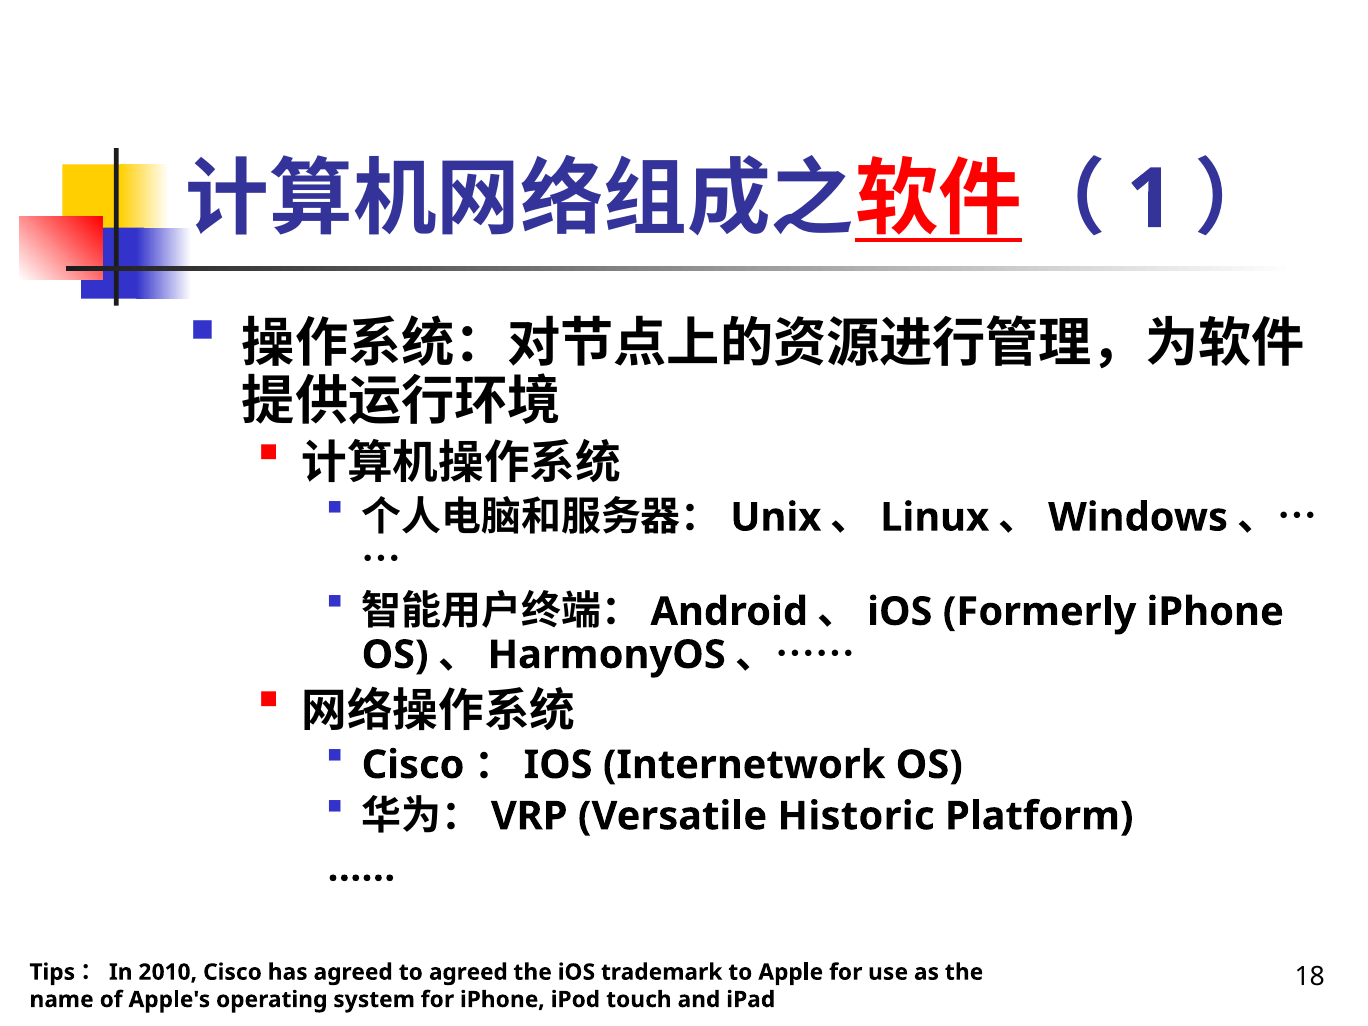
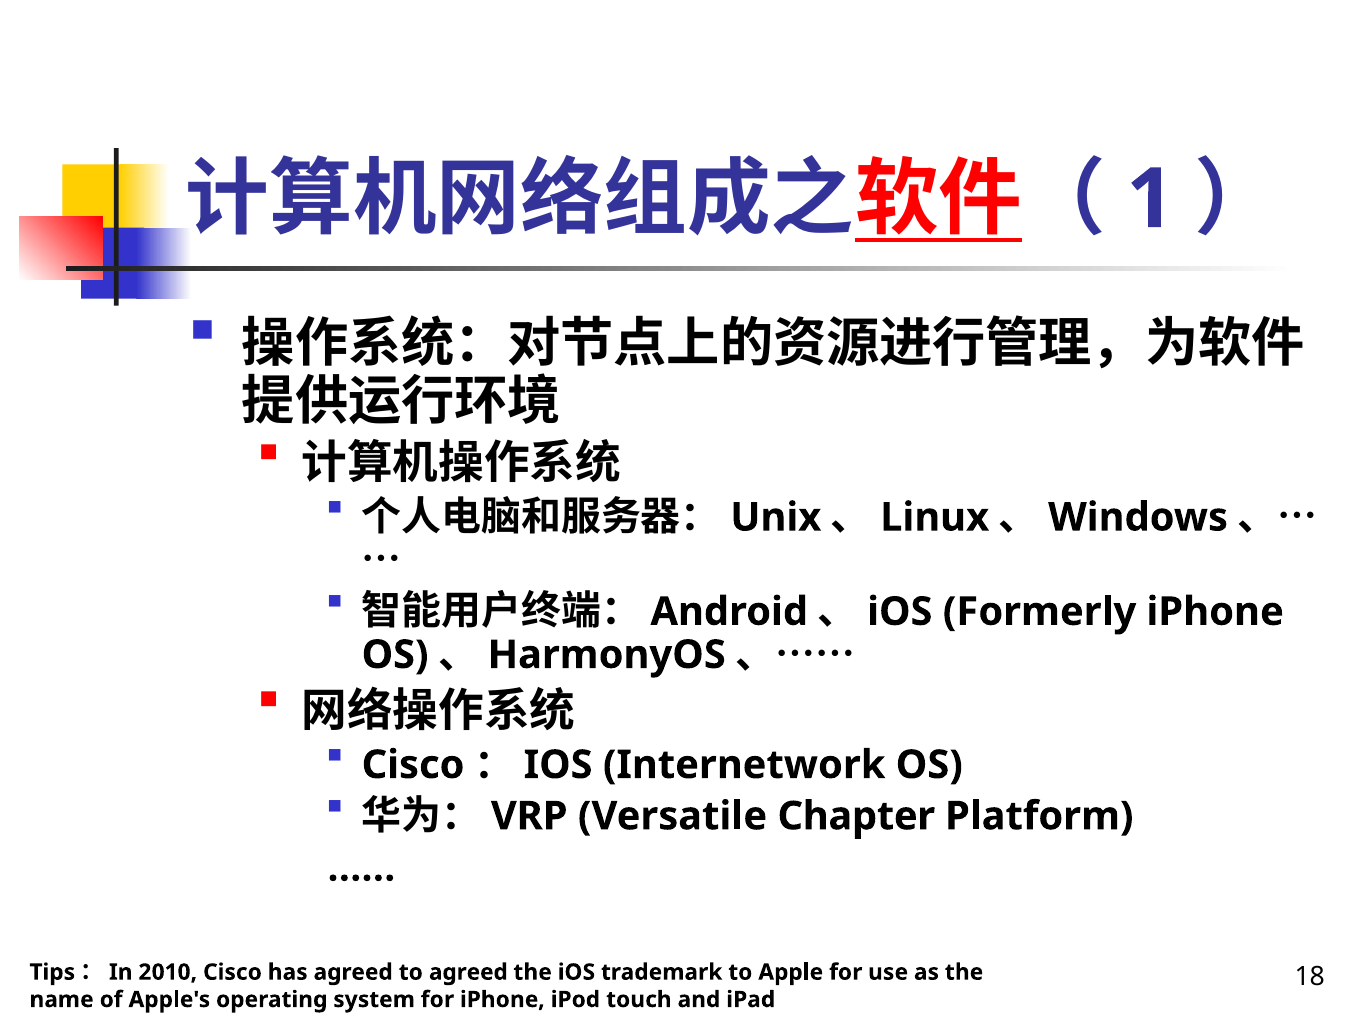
Historic: Historic -> Chapter (856, 816)
